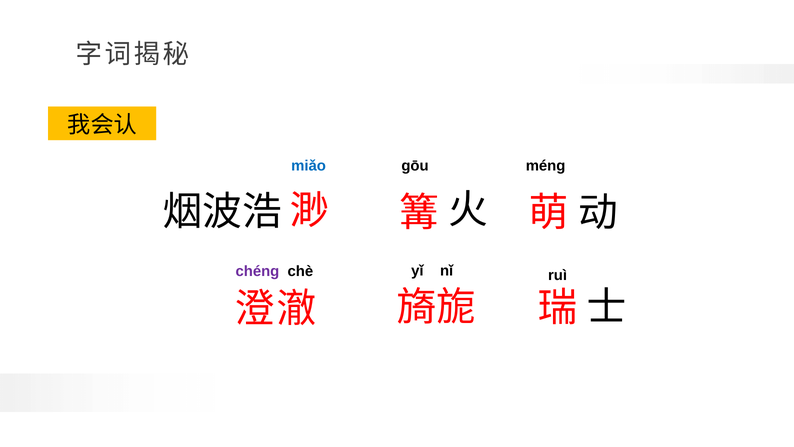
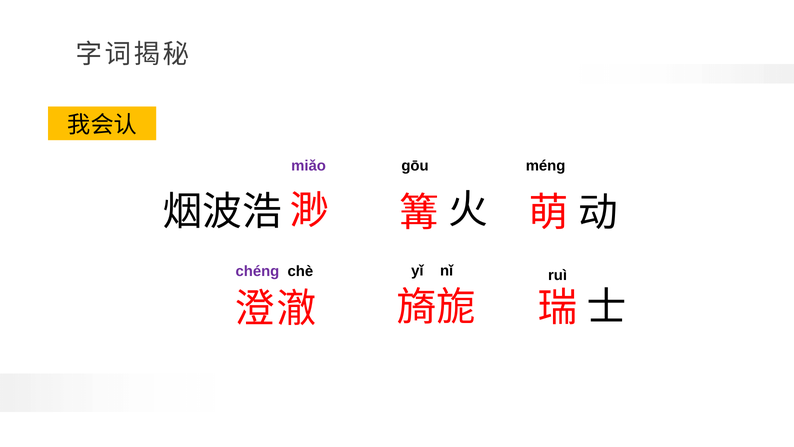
miǎo colour: blue -> purple (309, 165)
